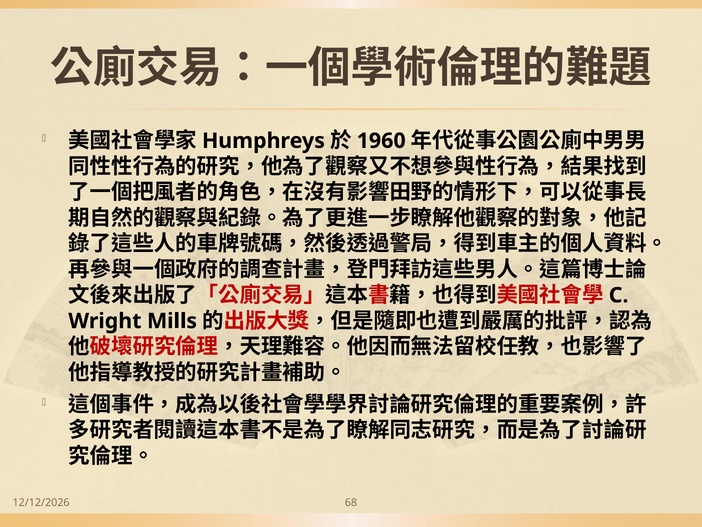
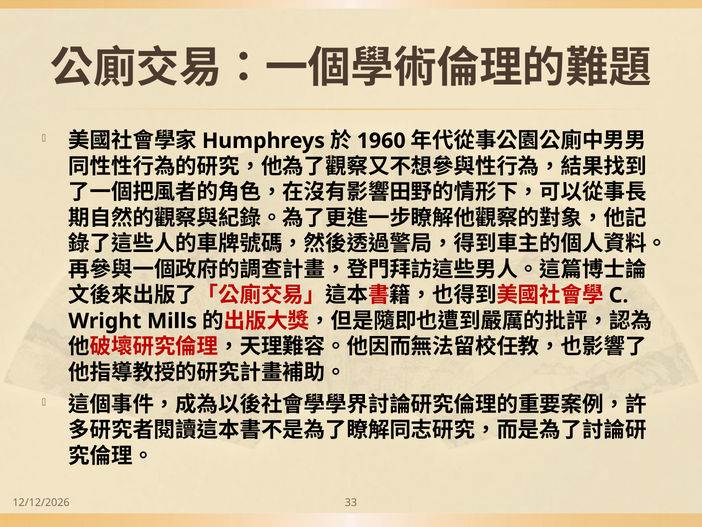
68: 68 -> 33 (351, 502)
